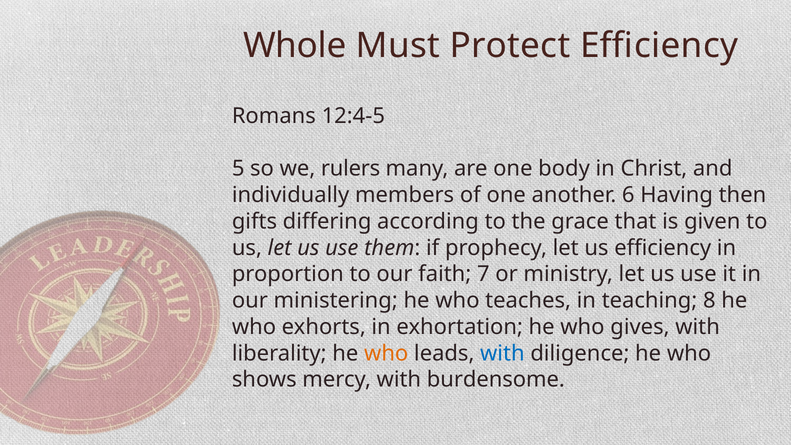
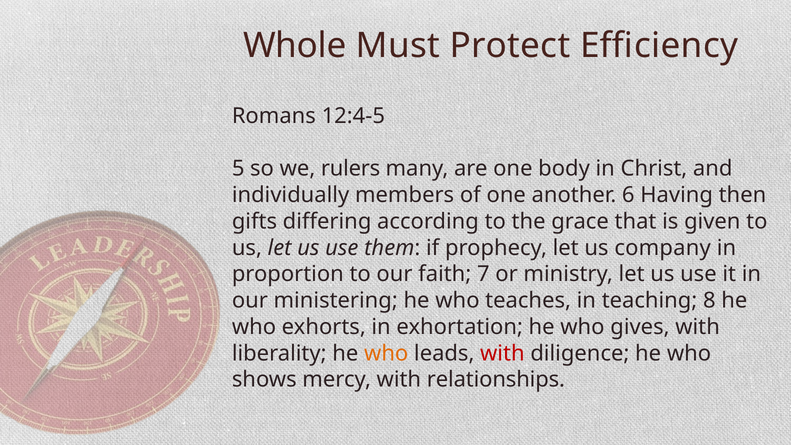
us efficiency: efficiency -> company (663, 248)
with colour: blue -> red (502, 353)
burdensome: burdensome -> relationships (496, 380)
